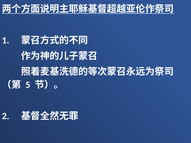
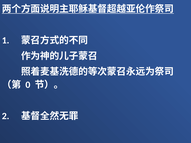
5: 5 -> 0 (28, 85)
